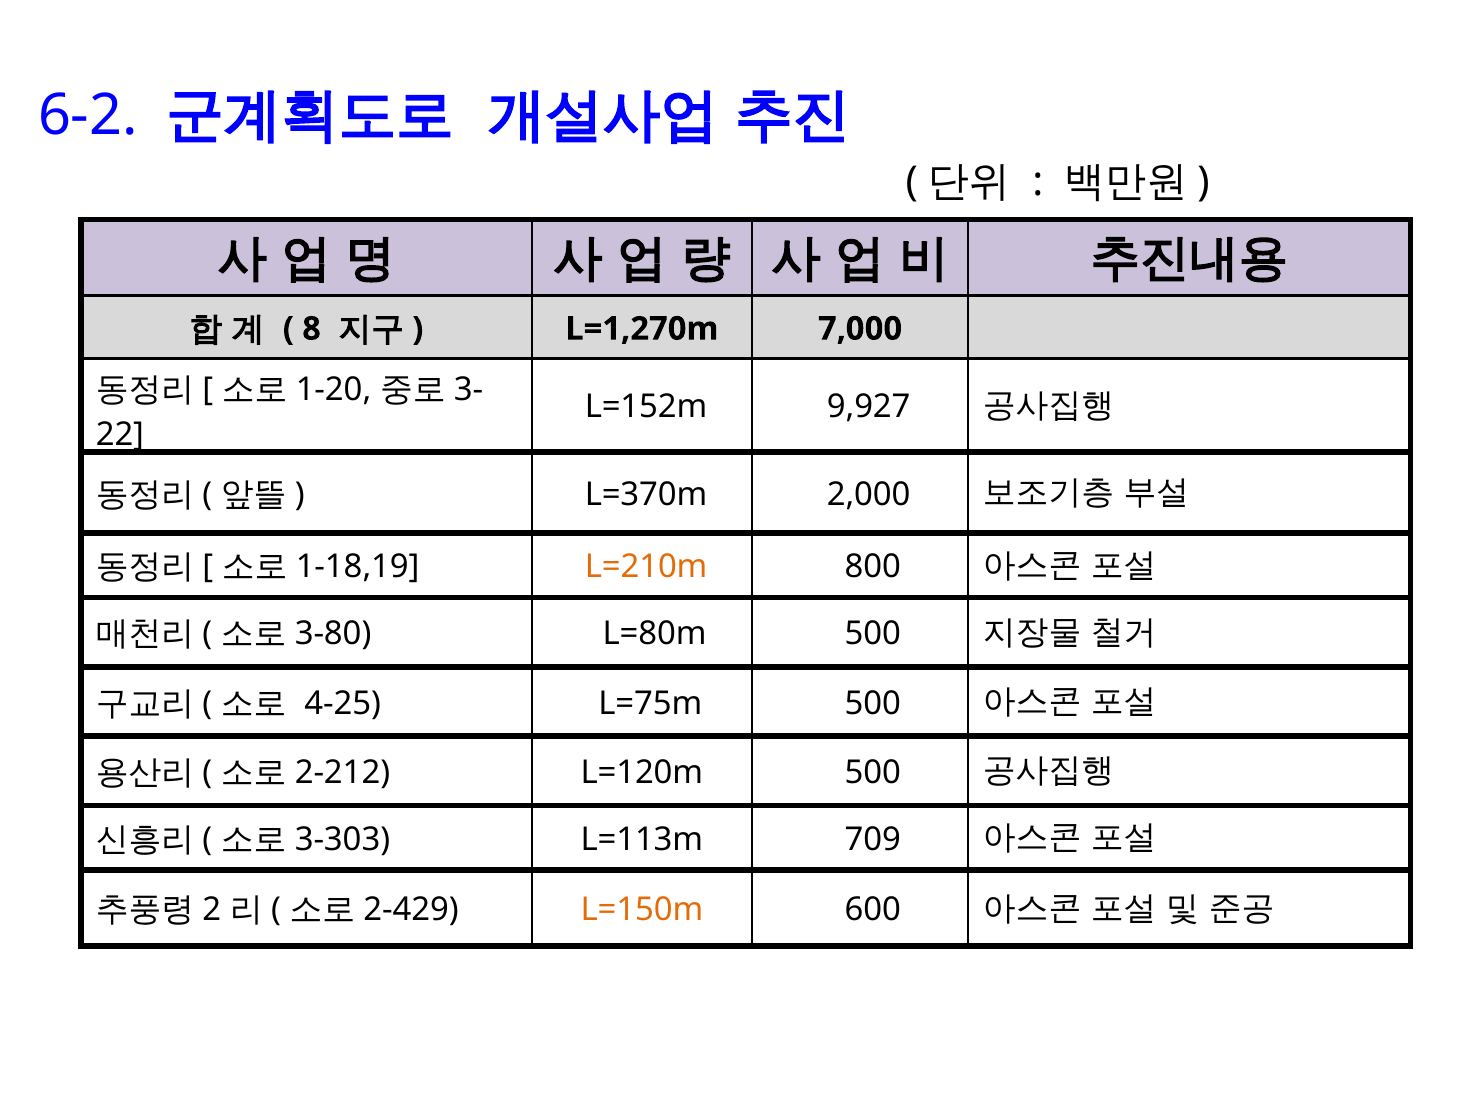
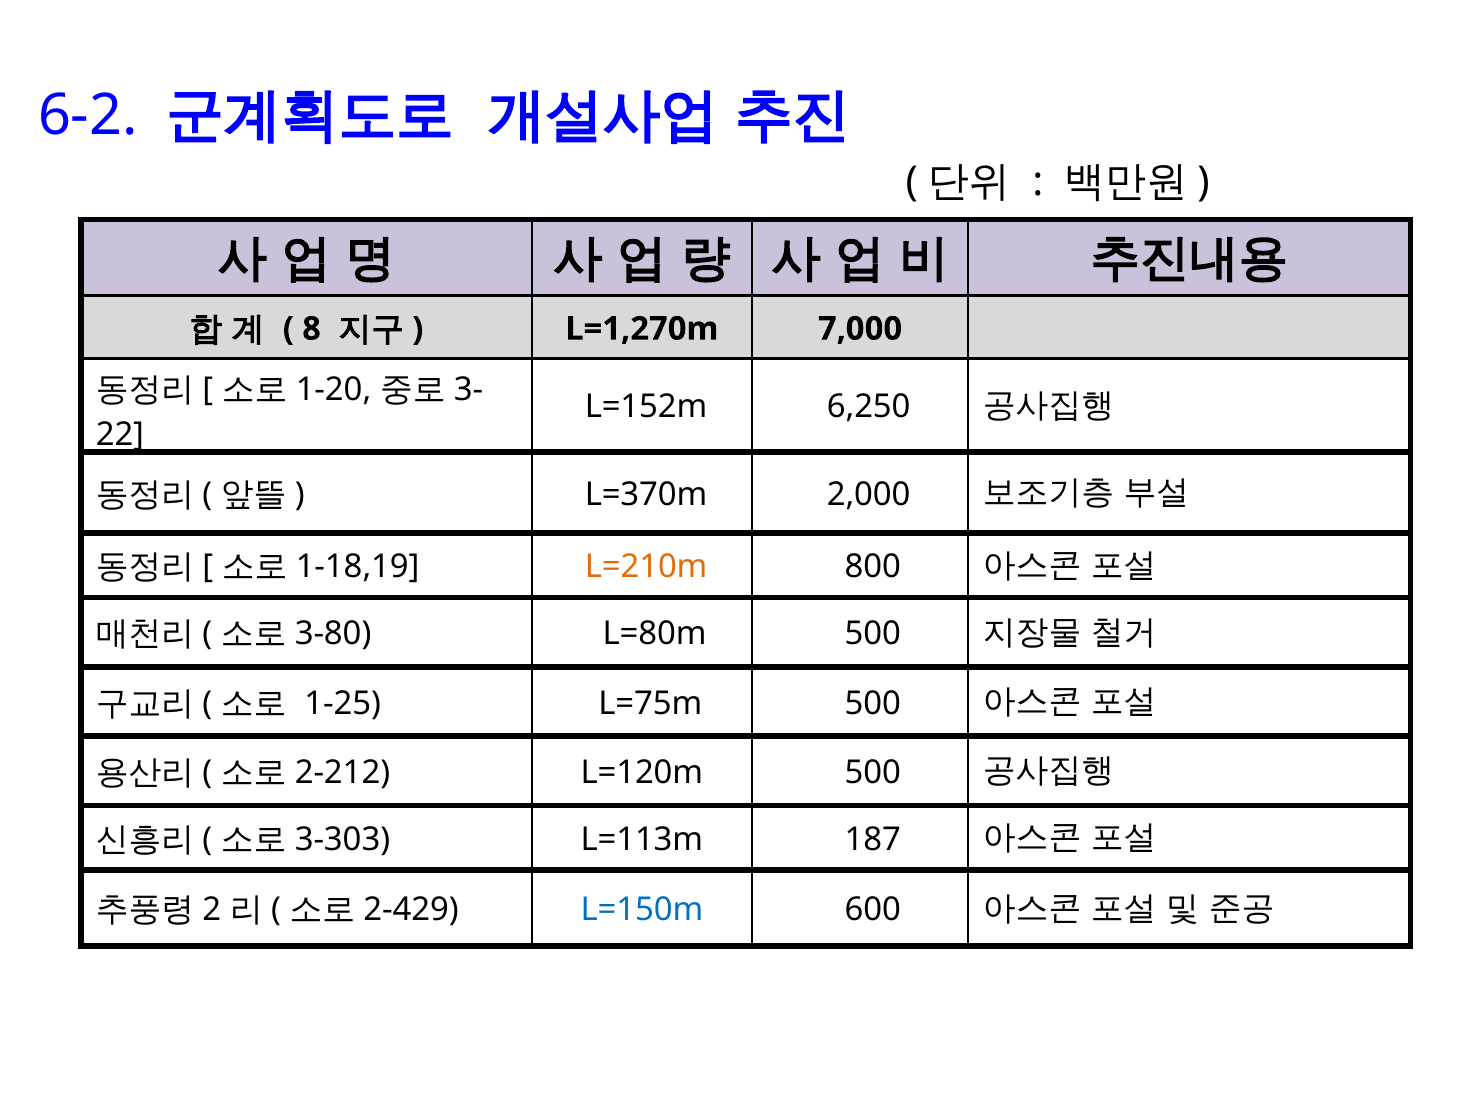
9,927: 9,927 -> 6,250 (869, 407)
4-25: 4-25 -> 1-25 (343, 703)
709: 709 -> 187 (873, 840)
L=150m colour: orange -> blue (642, 910)
